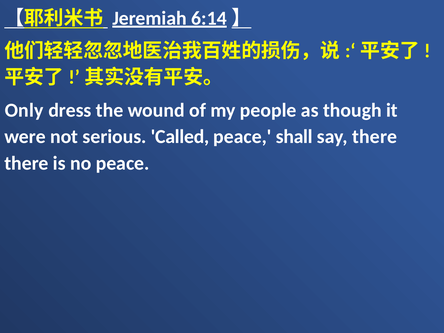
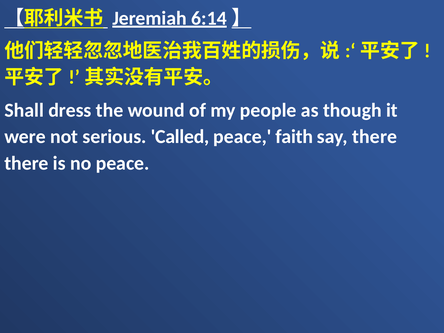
Only: Only -> Shall (24, 110)
shall: shall -> faith (294, 137)
